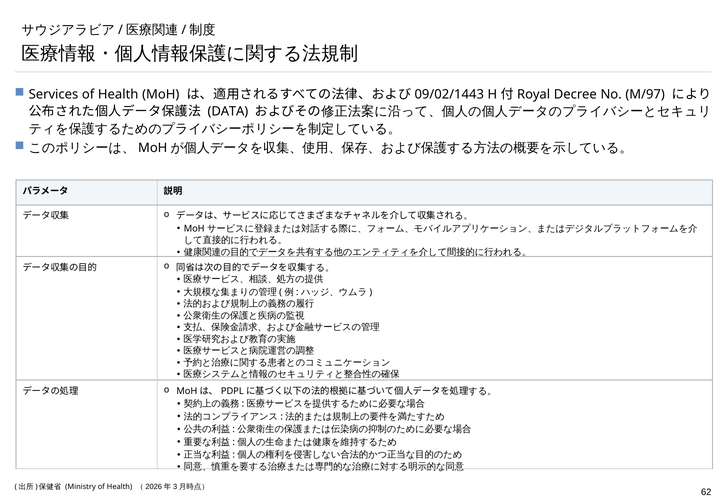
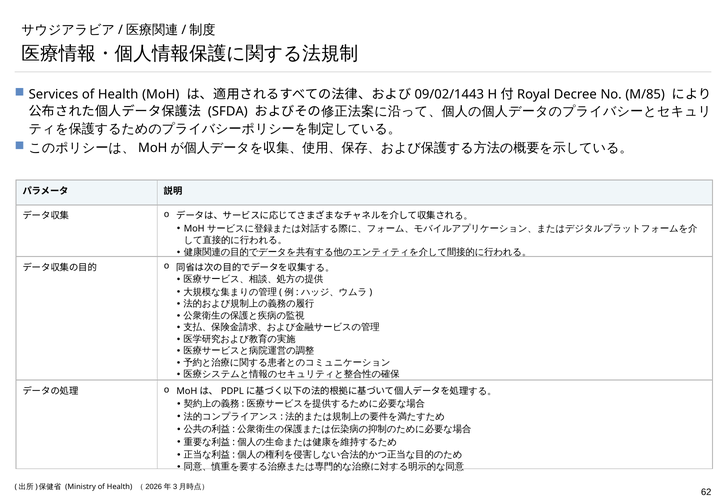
M/97: M/97 -> M/85 (645, 94)
DATA: DATA -> SFDA (228, 112)
